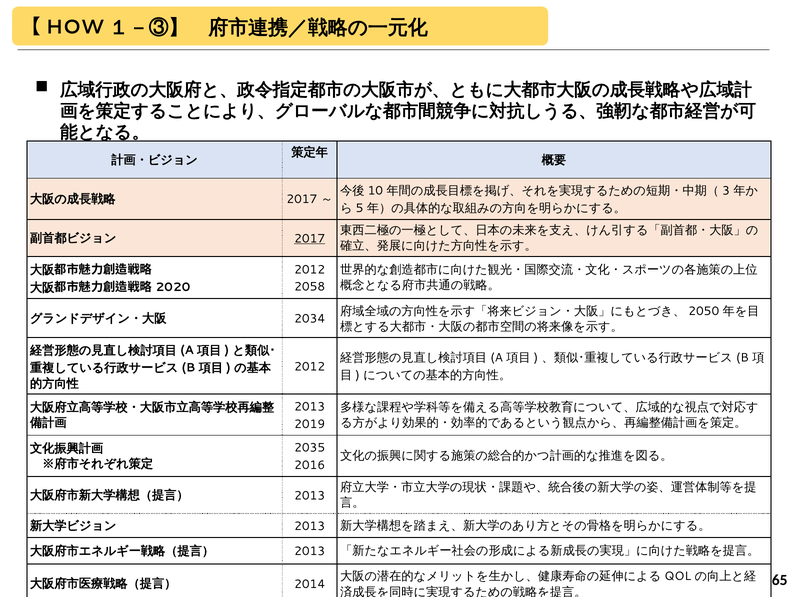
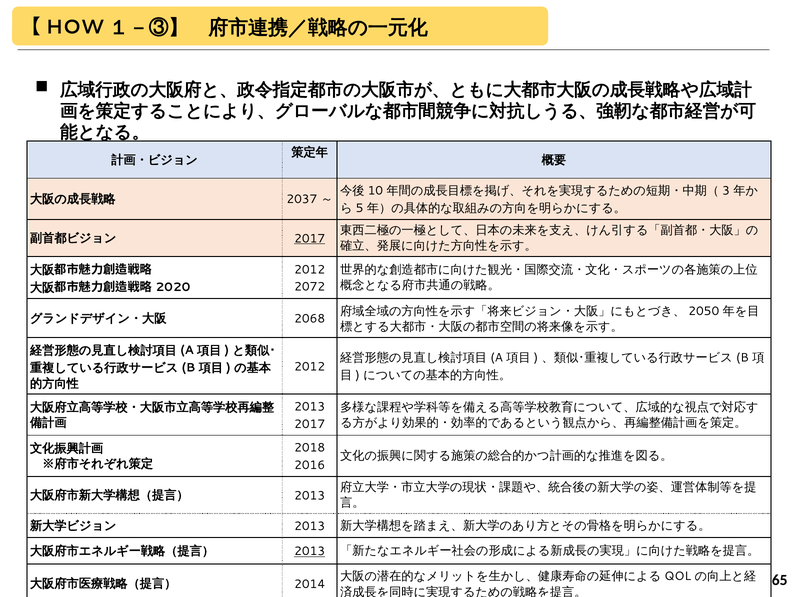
2017: 2017 -> 2037 (302, 199)
2058: 2058 -> 2072 (310, 287)
2034: 2034 -> 2068 (310, 319)
2019: 2019 -> 2017 (310, 424)
2035: 2035 -> 2018 (310, 448)
2013 underline: none -> present (310, 551)
